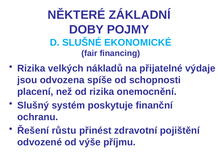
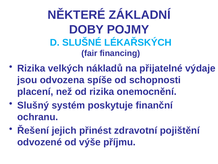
EKONOMICKÉ: EKONOMICKÉ -> LÉKAŘSKÝCH (138, 42)
růstu: růstu -> jejich (64, 130)
